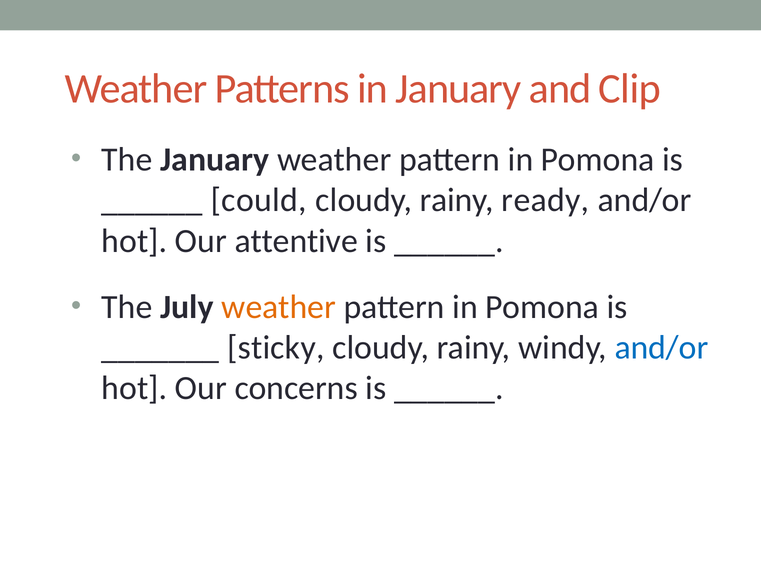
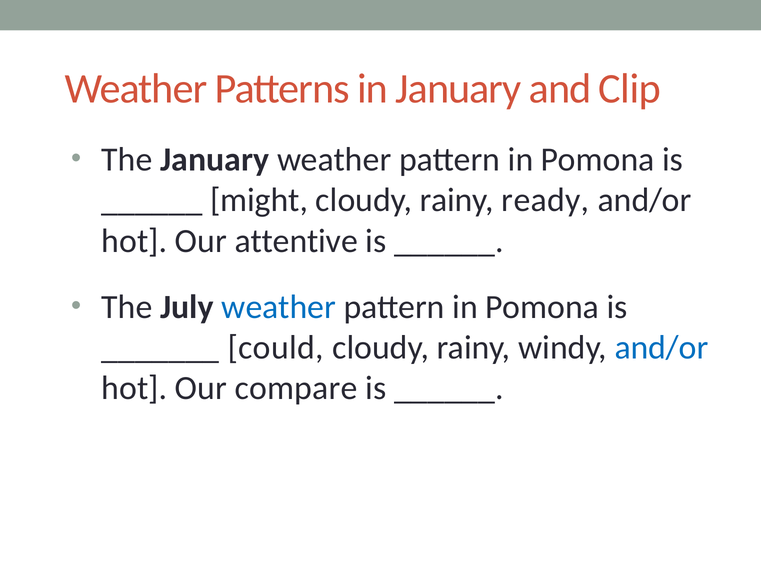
could: could -> might (259, 200)
weather colour: orange -> blue (279, 307)
sticky: sticky -> could (276, 347)
concerns: concerns -> compare (296, 388)
